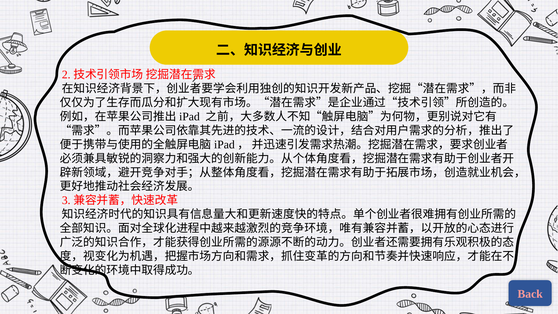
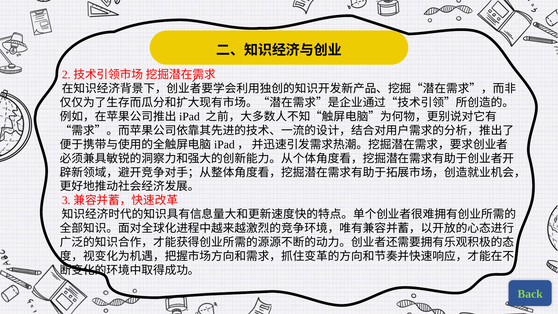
Back colour: pink -> light green (530, 294)
